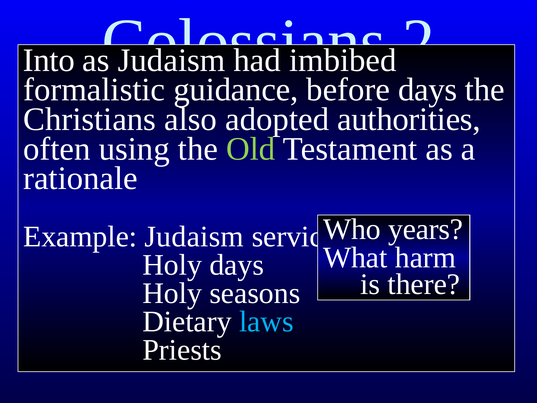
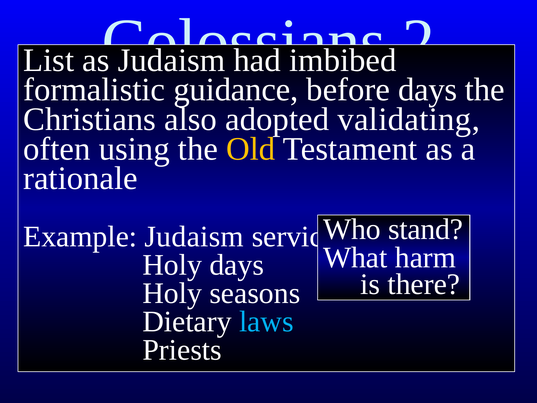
Into: Into -> List (49, 60)
authorities: authorities -> validating (409, 119)
Old colour: light green -> yellow (251, 149)
years: years -> stand (426, 229)
